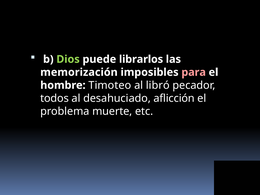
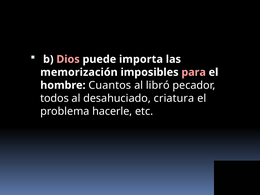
Dios colour: light green -> pink (68, 59)
librarlos: librarlos -> importa (141, 59)
Timoteo: Timoteo -> Cuantos (110, 85)
aflicción: aflicción -> criatura (174, 98)
muerte: muerte -> hacerle (112, 111)
